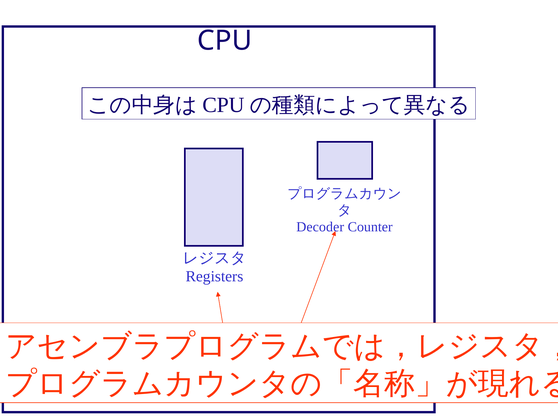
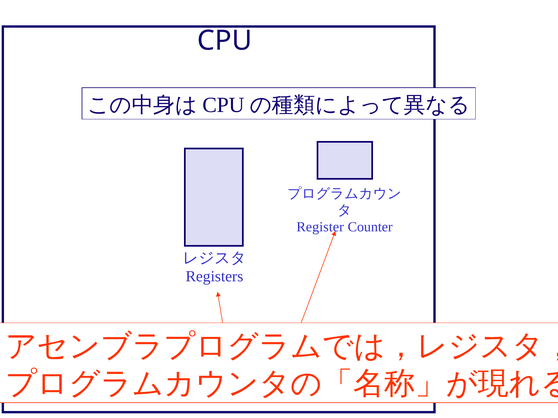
Decoder: Decoder -> Register (320, 227)
